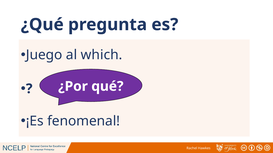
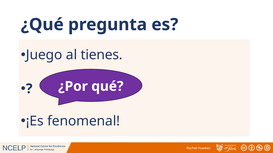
which: which -> tienes (102, 55)
